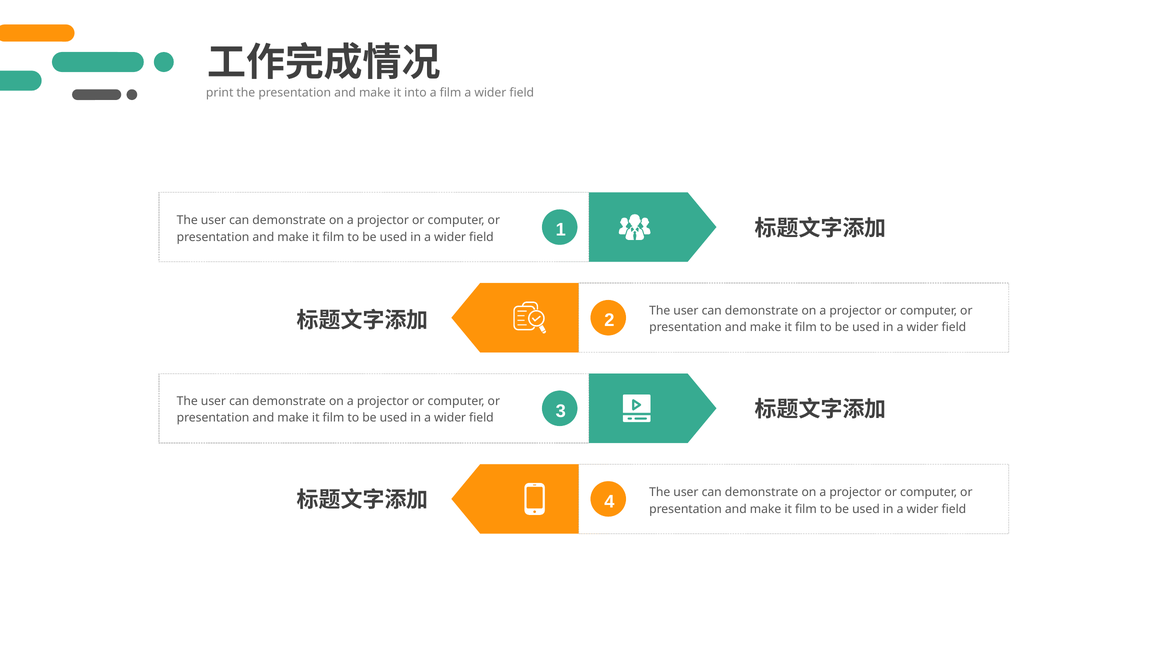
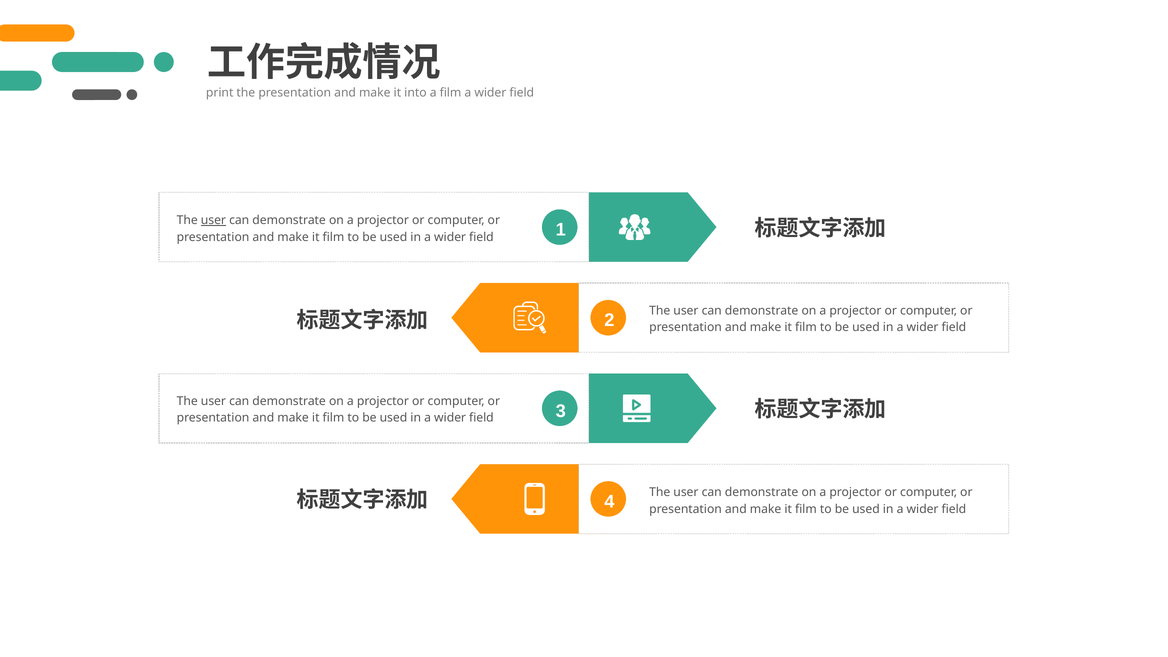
user underline: none -> present (213, 220)
